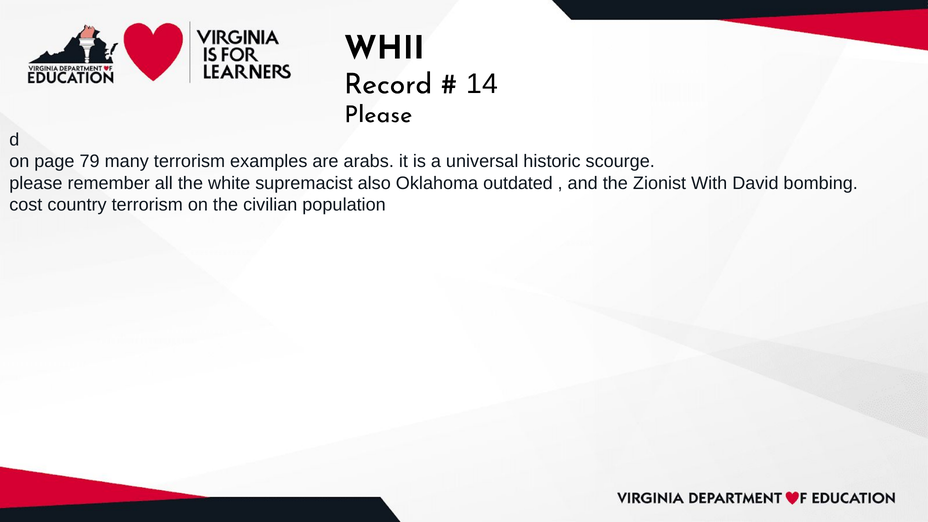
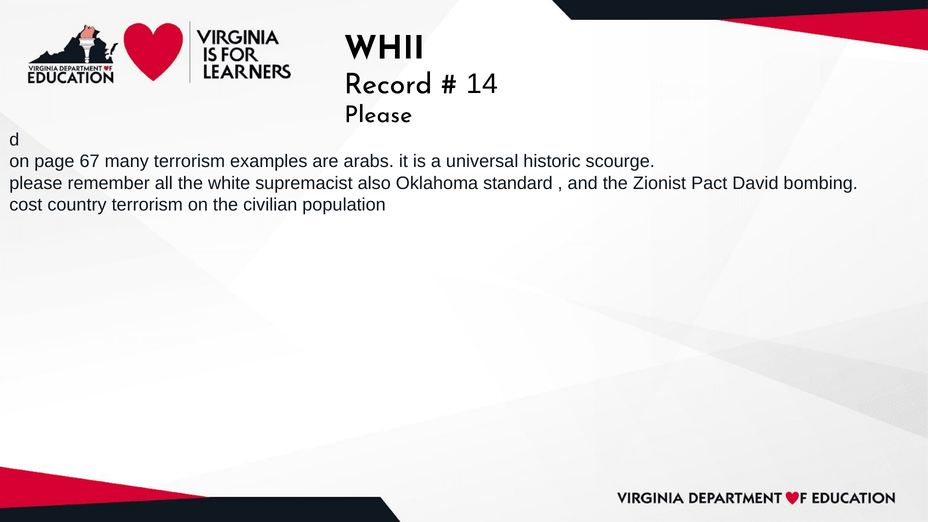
79: 79 -> 67 (90, 161)
outdated: outdated -> standard (518, 183)
With: With -> Pact (709, 183)
